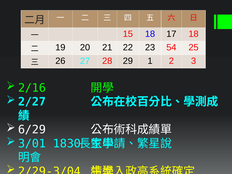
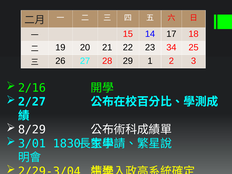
15 18: 18 -> 14 (150, 34)
54: 54 -> 34 (171, 47)
6/29: 6/29 -> 8/29 (32, 130)
